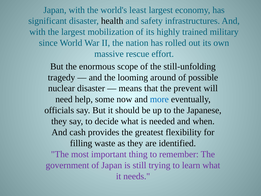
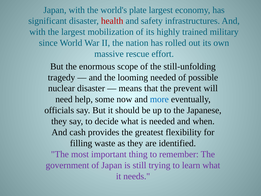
least: least -> plate (138, 10)
health colour: black -> red (112, 21)
looming around: around -> needed (163, 77)
